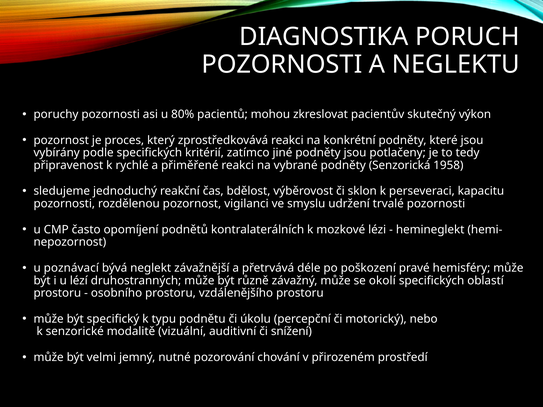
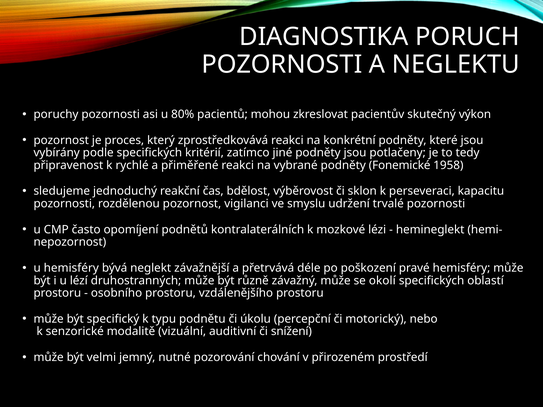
Senzorická: Senzorická -> Fonemické (400, 165)
u poznávací: poznávací -> hemisféry (71, 268)
